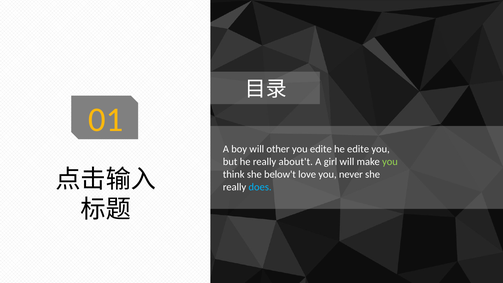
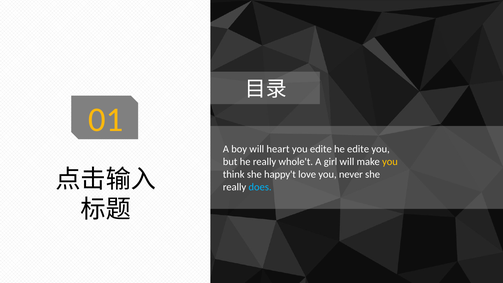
other: other -> heart (278, 149)
about't: about't -> whole't (296, 162)
you colour: light green -> yellow (390, 162)
below't: below't -> happy't (280, 174)
